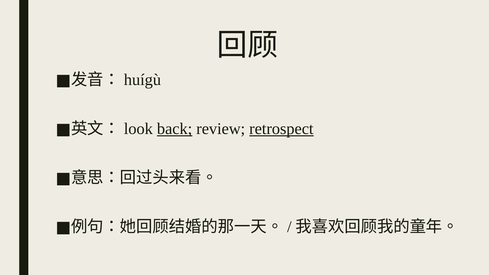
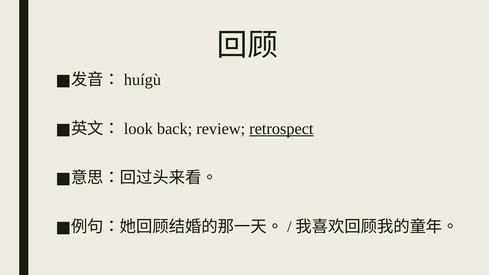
back underline: present -> none (175, 129)
